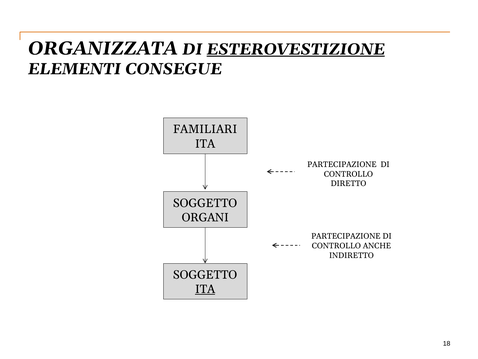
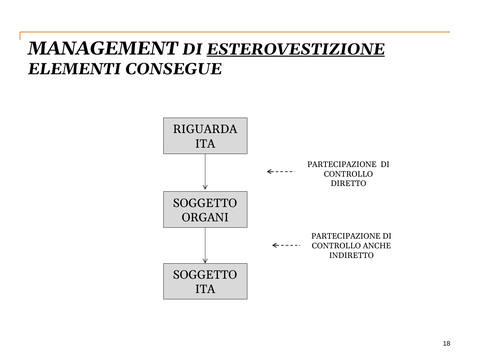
ORGANIZZATA: ORGANIZZATA -> MANAGEMENT (103, 48)
FAMILIARI: FAMILIARI -> RIGUARDA (205, 129)
ITA underline: present -> none (205, 289)
